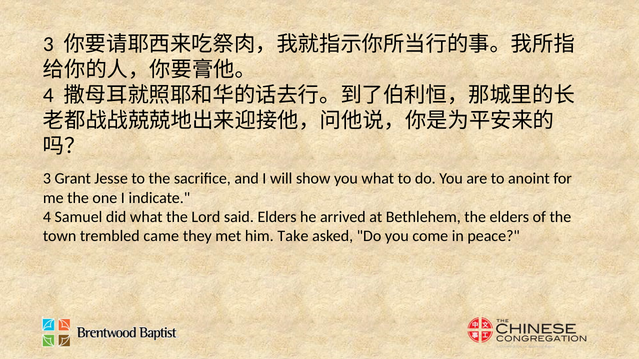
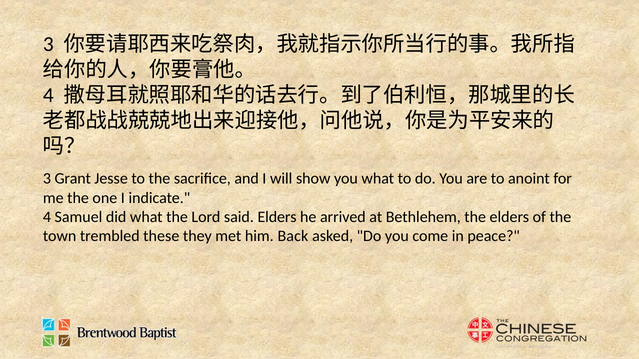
came: came -> these (161, 236)
Take: Take -> Back (293, 236)
